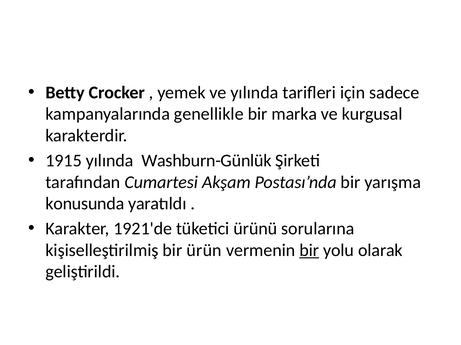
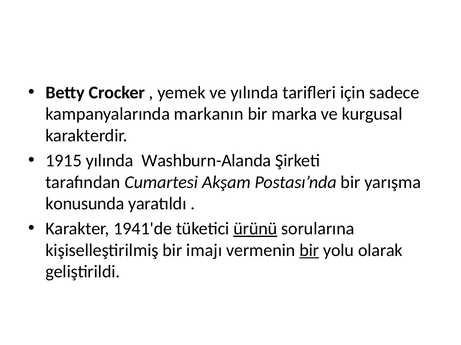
genellikle: genellikle -> markanın (209, 114)
Washburn-Günlük: Washburn-Günlük -> Washburn-Alanda (206, 161)
1921'de: 1921'de -> 1941'de (143, 229)
ürünü underline: none -> present (255, 229)
ürün: ürün -> imajı (204, 251)
